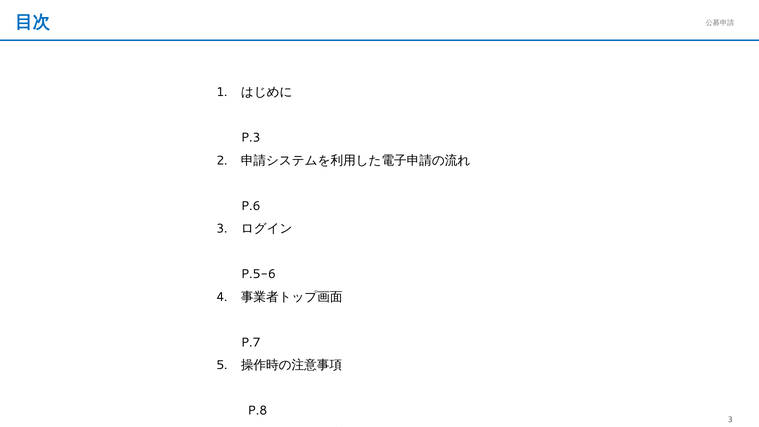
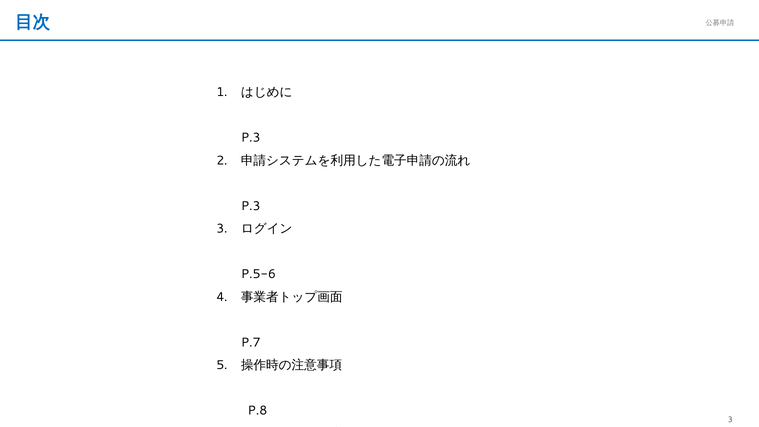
P.6: P.6 -> P.3 (251, 206)
